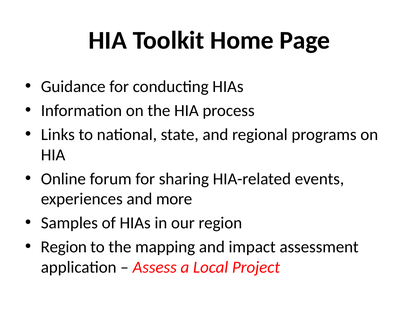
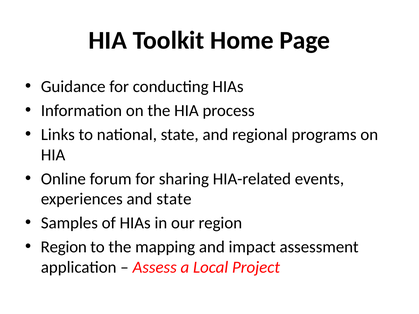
and more: more -> state (174, 199)
